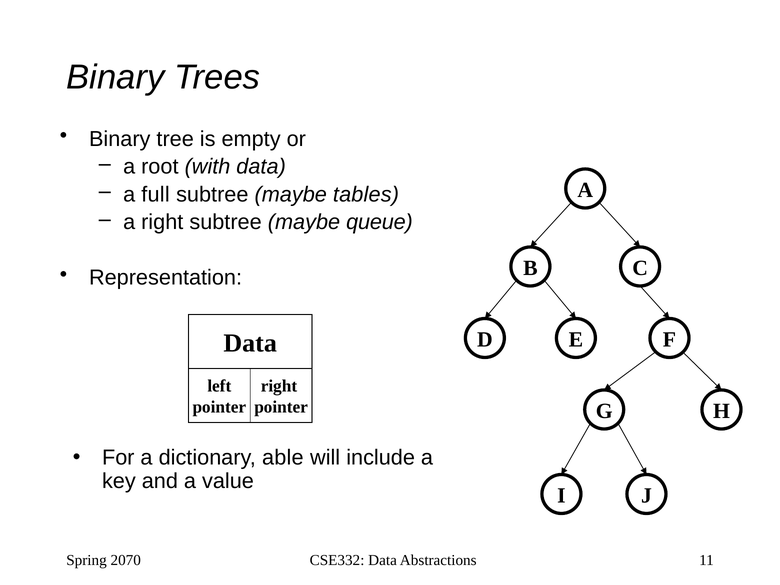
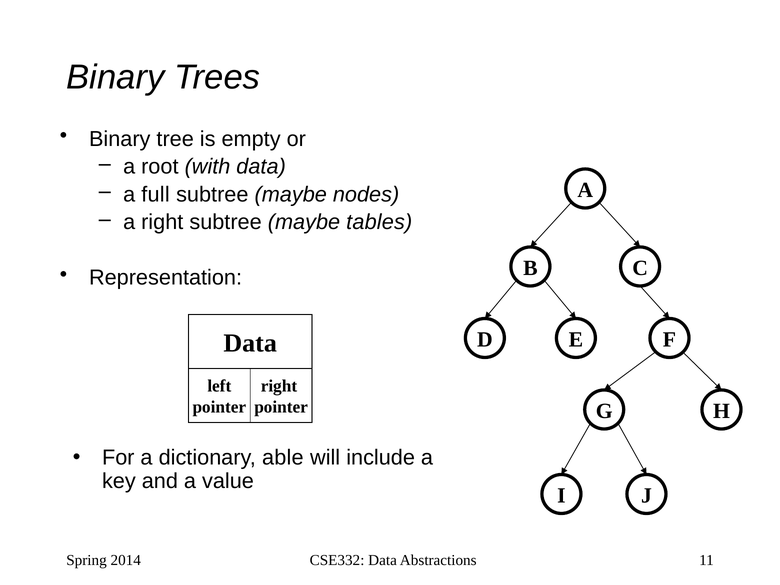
tables: tables -> nodes (366, 194)
queue: queue -> tables (379, 222)
2070: 2070 -> 2014 (126, 560)
